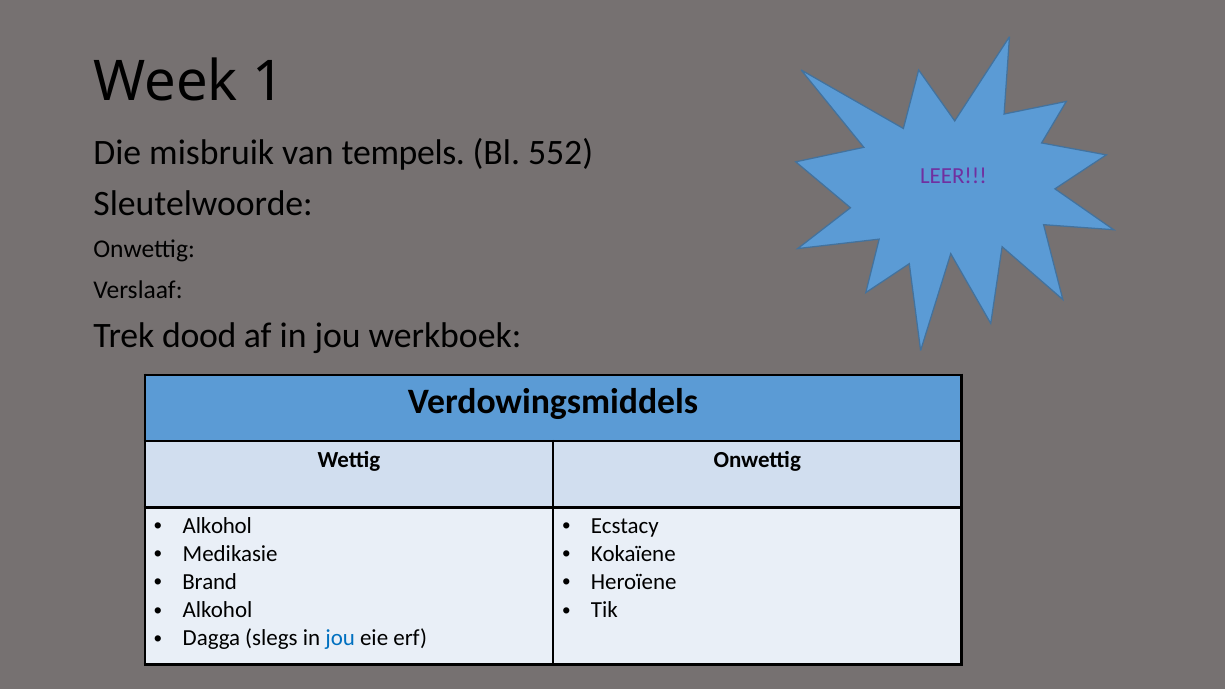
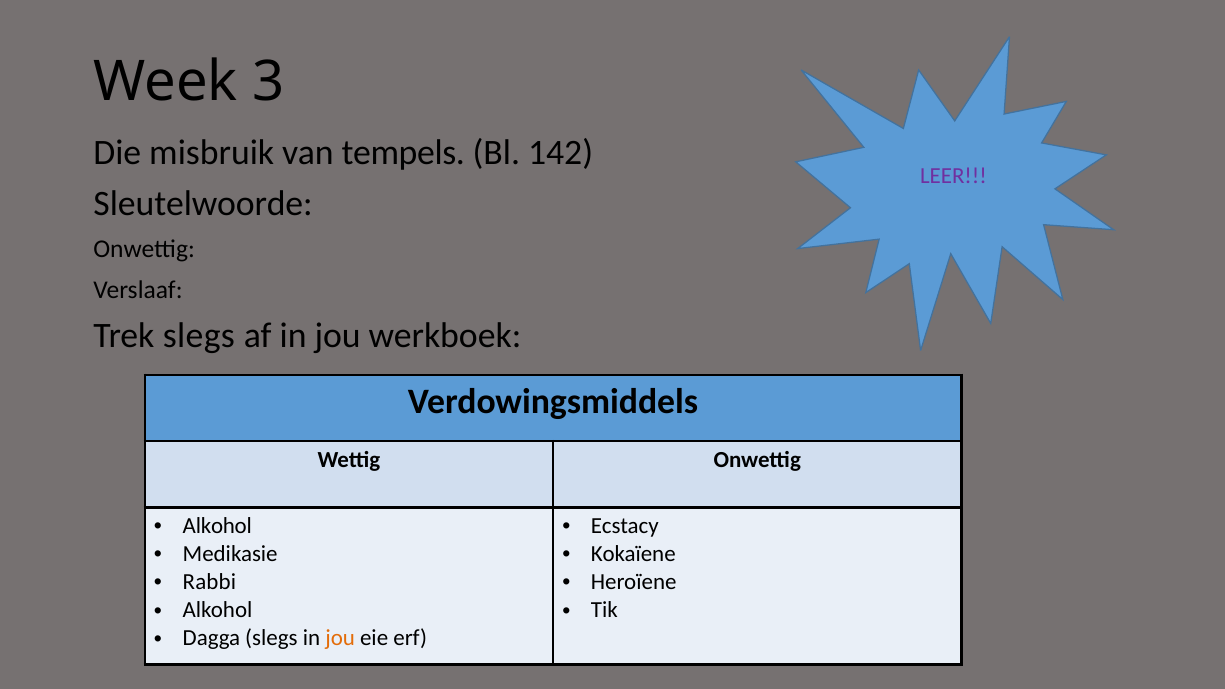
1: 1 -> 3 (268, 82)
552: 552 -> 142 (561, 152)
Trek dood: dood -> slegs (199, 336)
Brand: Brand -> Rabbi (209, 582)
jou colour: blue -> orange (340, 638)
